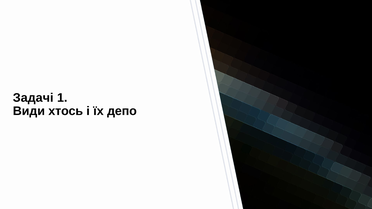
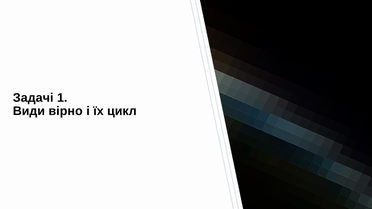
хтось: хтось -> вірно (66, 111)
депо: депо -> цикл (122, 111)
